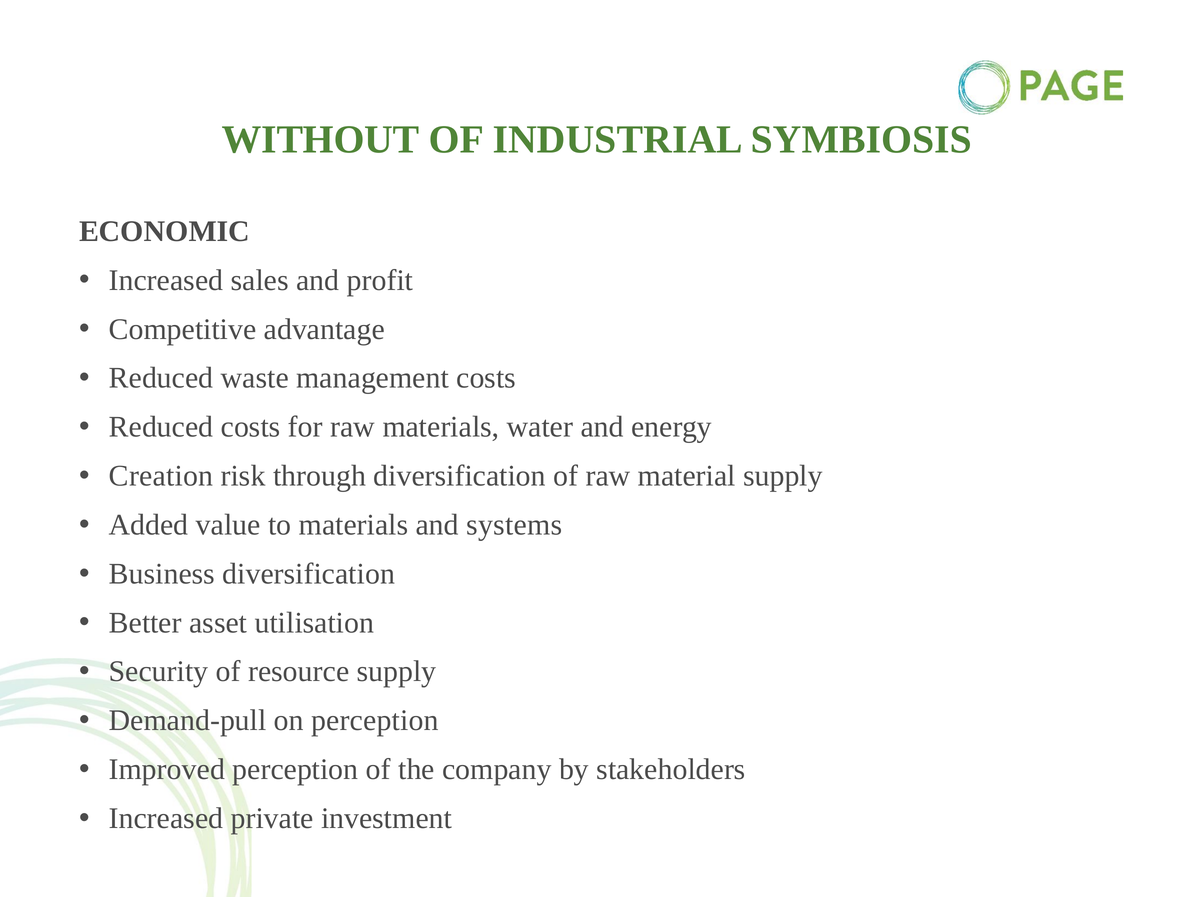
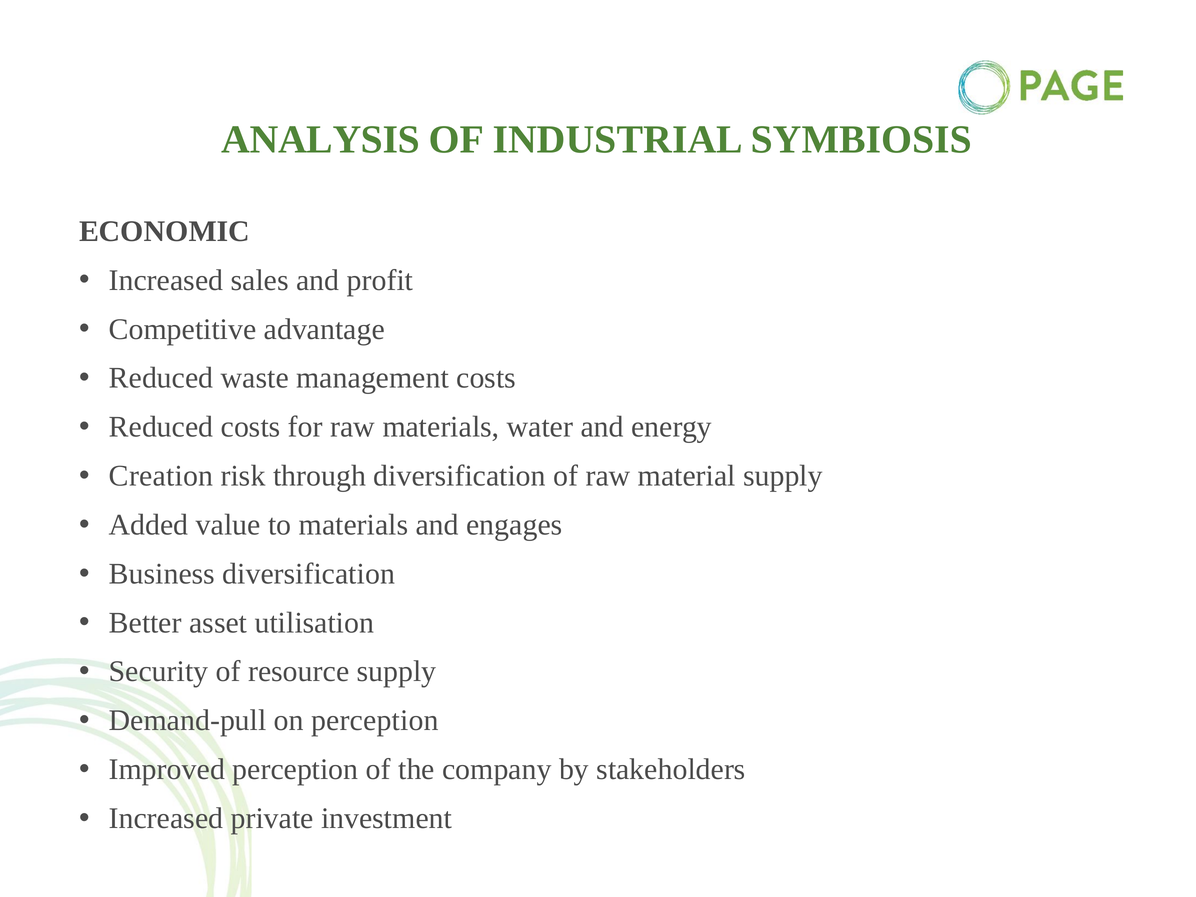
WITHOUT: WITHOUT -> ANALYSIS (321, 139)
systems: systems -> engages (514, 525)
